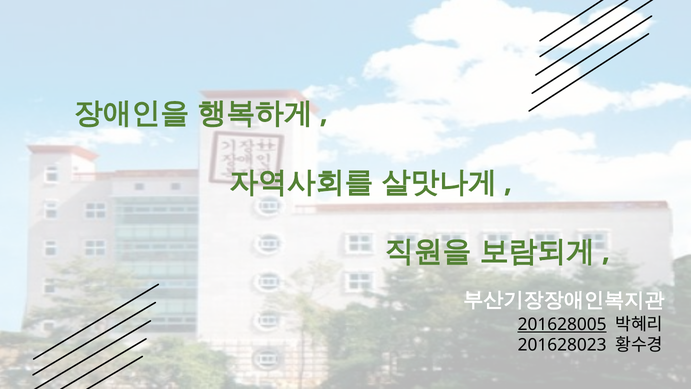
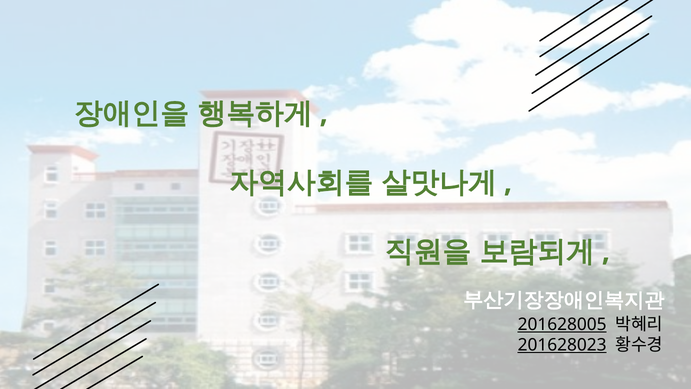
201628023 underline: none -> present (562, 345)
